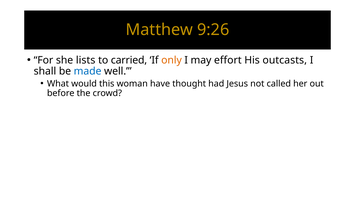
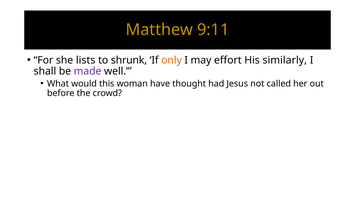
9:26: 9:26 -> 9:11 (213, 30)
carried: carried -> shrunk (129, 60)
outcasts: outcasts -> similarly (285, 60)
made colour: blue -> purple (88, 71)
